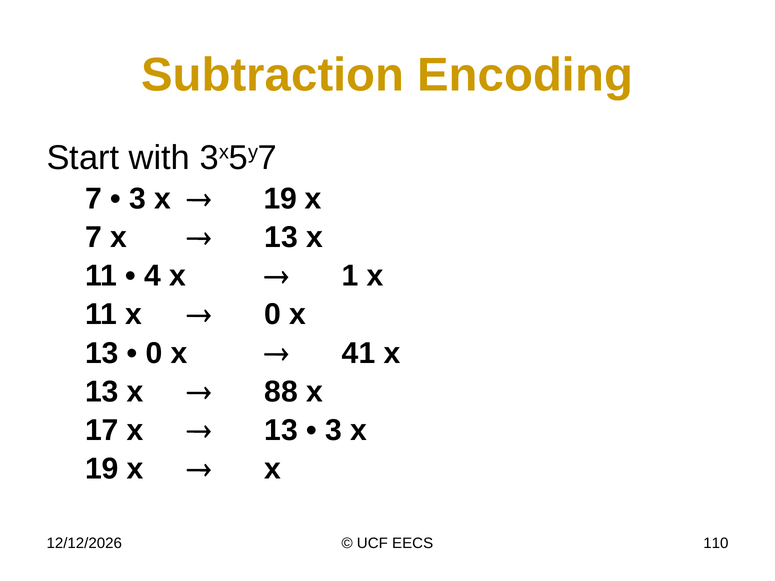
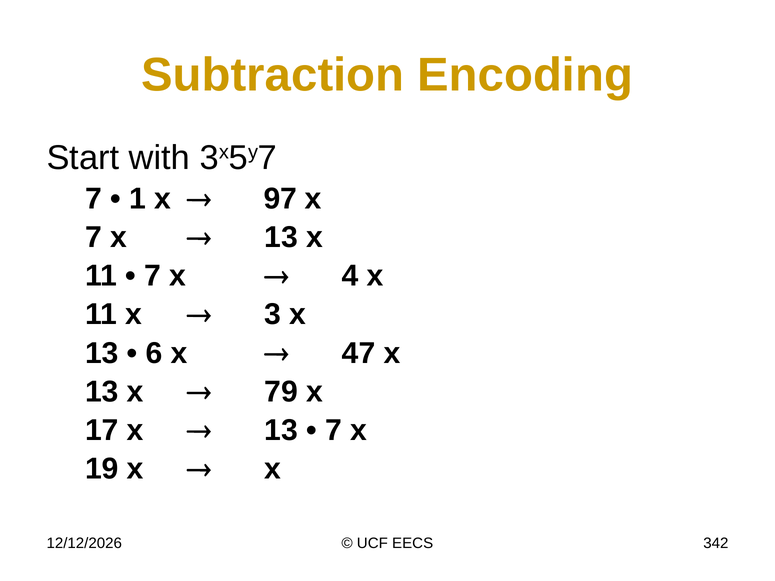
3: 3 -> 1 (137, 199)
19: 19 -> 97 (281, 199)
4: 4 -> 7 (153, 276)
1: 1 -> 4 (350, 276)
0: 0 -> 3 (273, 315)
0: 0 -> 6 (154, 353)
41: 41 -> 47 (359, 353)
88: 88 -> 79 (281, 392)
3: 3 -> 7 (333, 430)
110: 110 -> 342 (716, 543)
